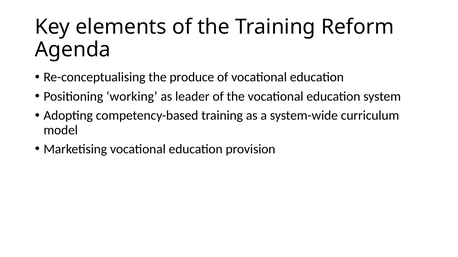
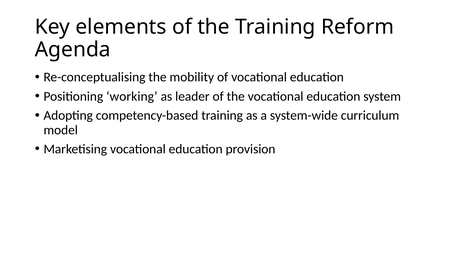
produce: produce -> mobility (192, 77)
